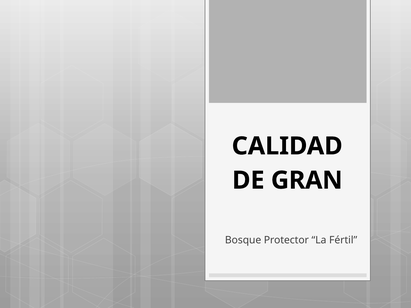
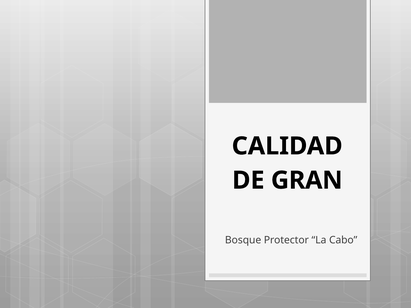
Fértil: Fértil -> Cabo (343, 240)
